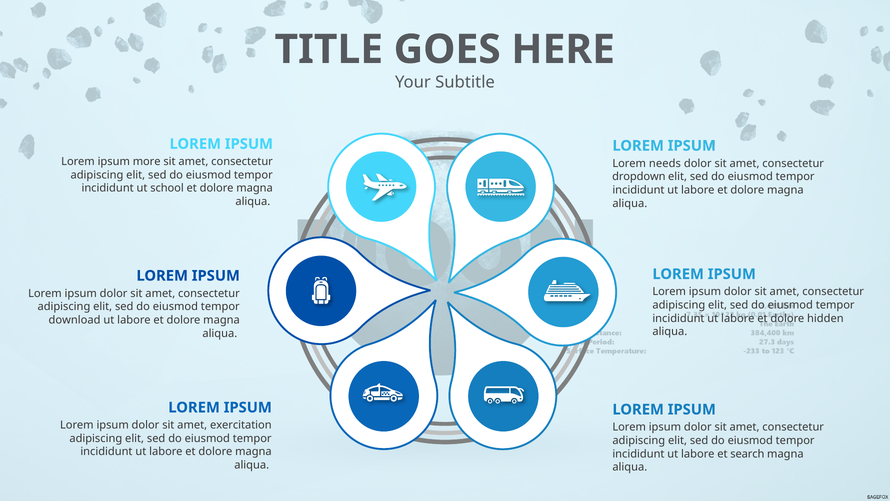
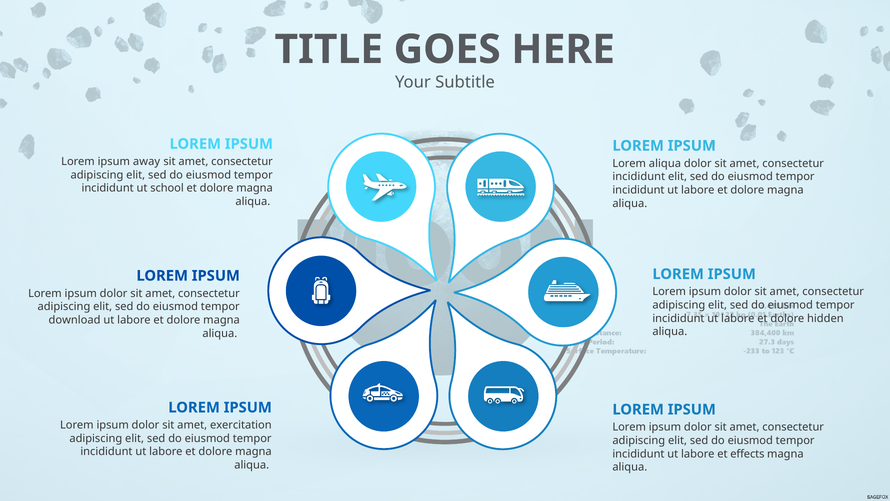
more: more -> away (147, 161)
Lorem needs: needs -> aliqua (665, 163)
dropdown: dropdown -> incididunt (639, 177)
search: search -> effects (747, 453)
